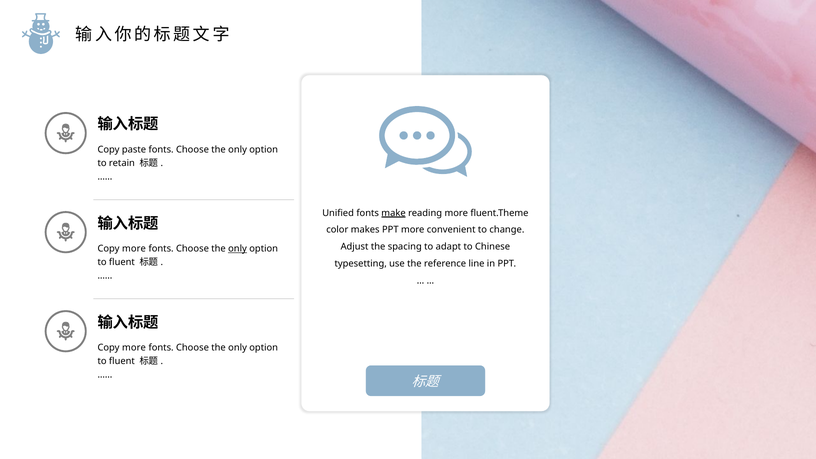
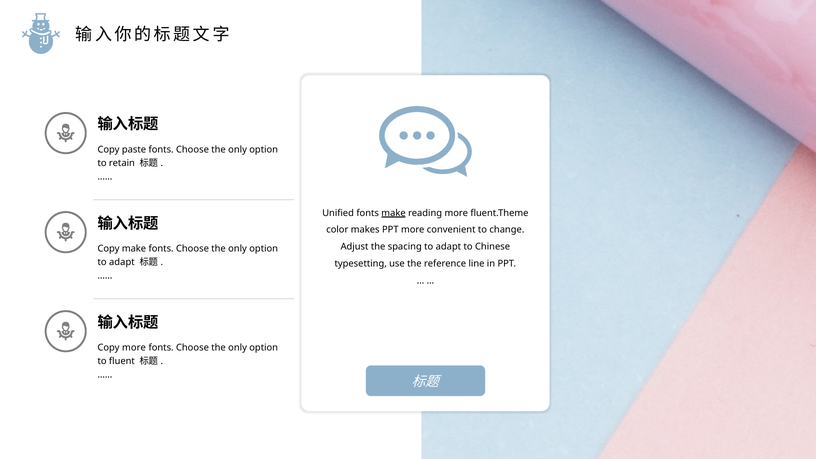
more: more -> make (134, 249)
only underline: present -> none (238, 249)
fluent: fluent -> adapt (122, 262)
